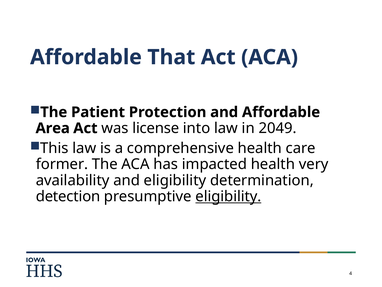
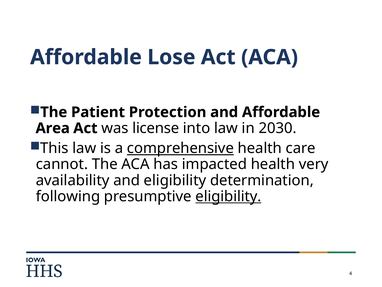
That: That -> Lose (171, 57)
2049: 2049 -> 2030 (278, 128)
comprehensive underline: none -> present (180, 148)
former: former -> cannot (62, 164)
detection: detection -> following (68, 196)
